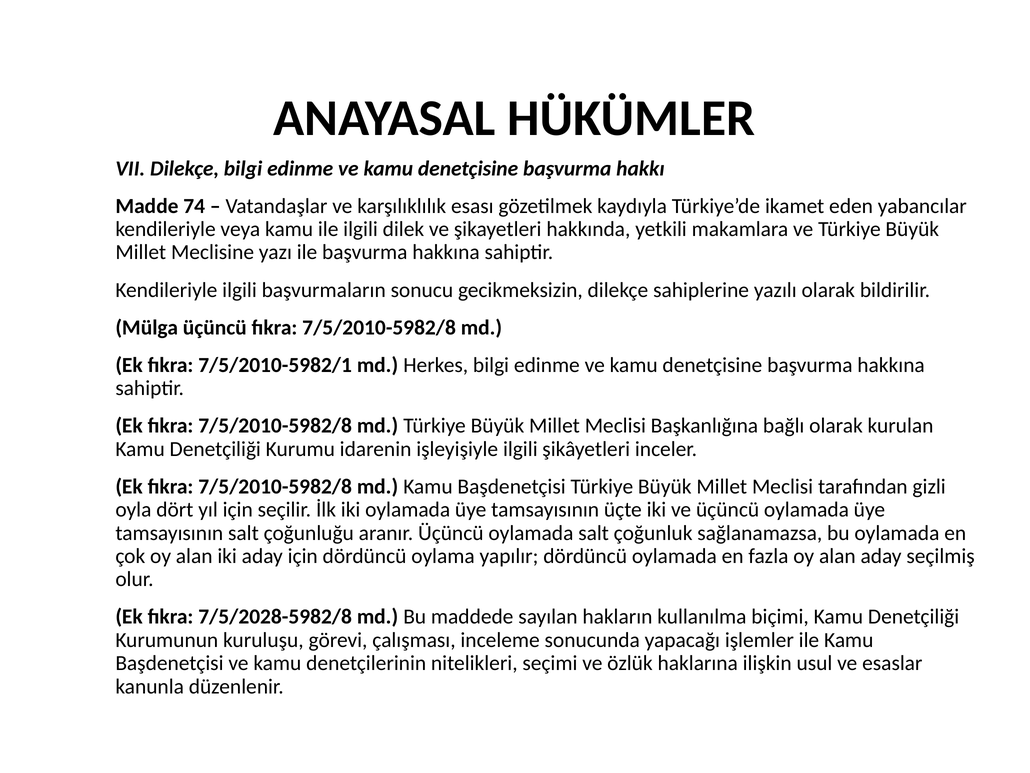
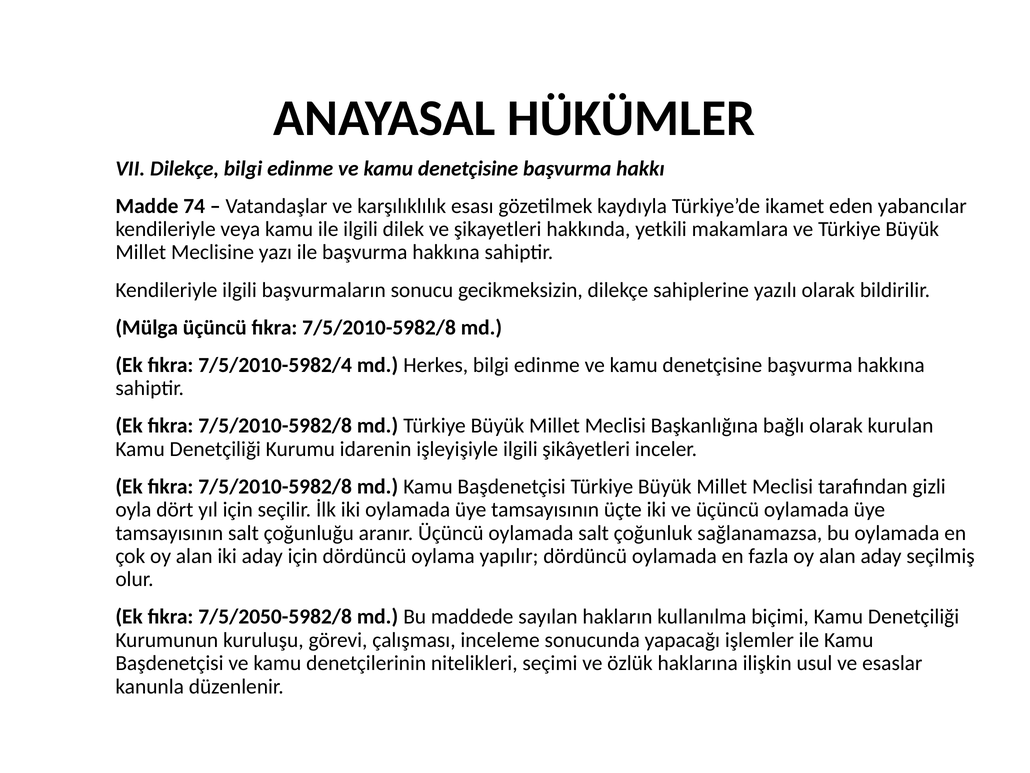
7/5/2010-5982/1: 7/5/2010-5982/1 -> 7/5/2010-5982/4 (275, 365)
7/5/2028-5982/8: 7/5/2028-5982/8 -> 7/5/2050-5982/8 (275, 616)
